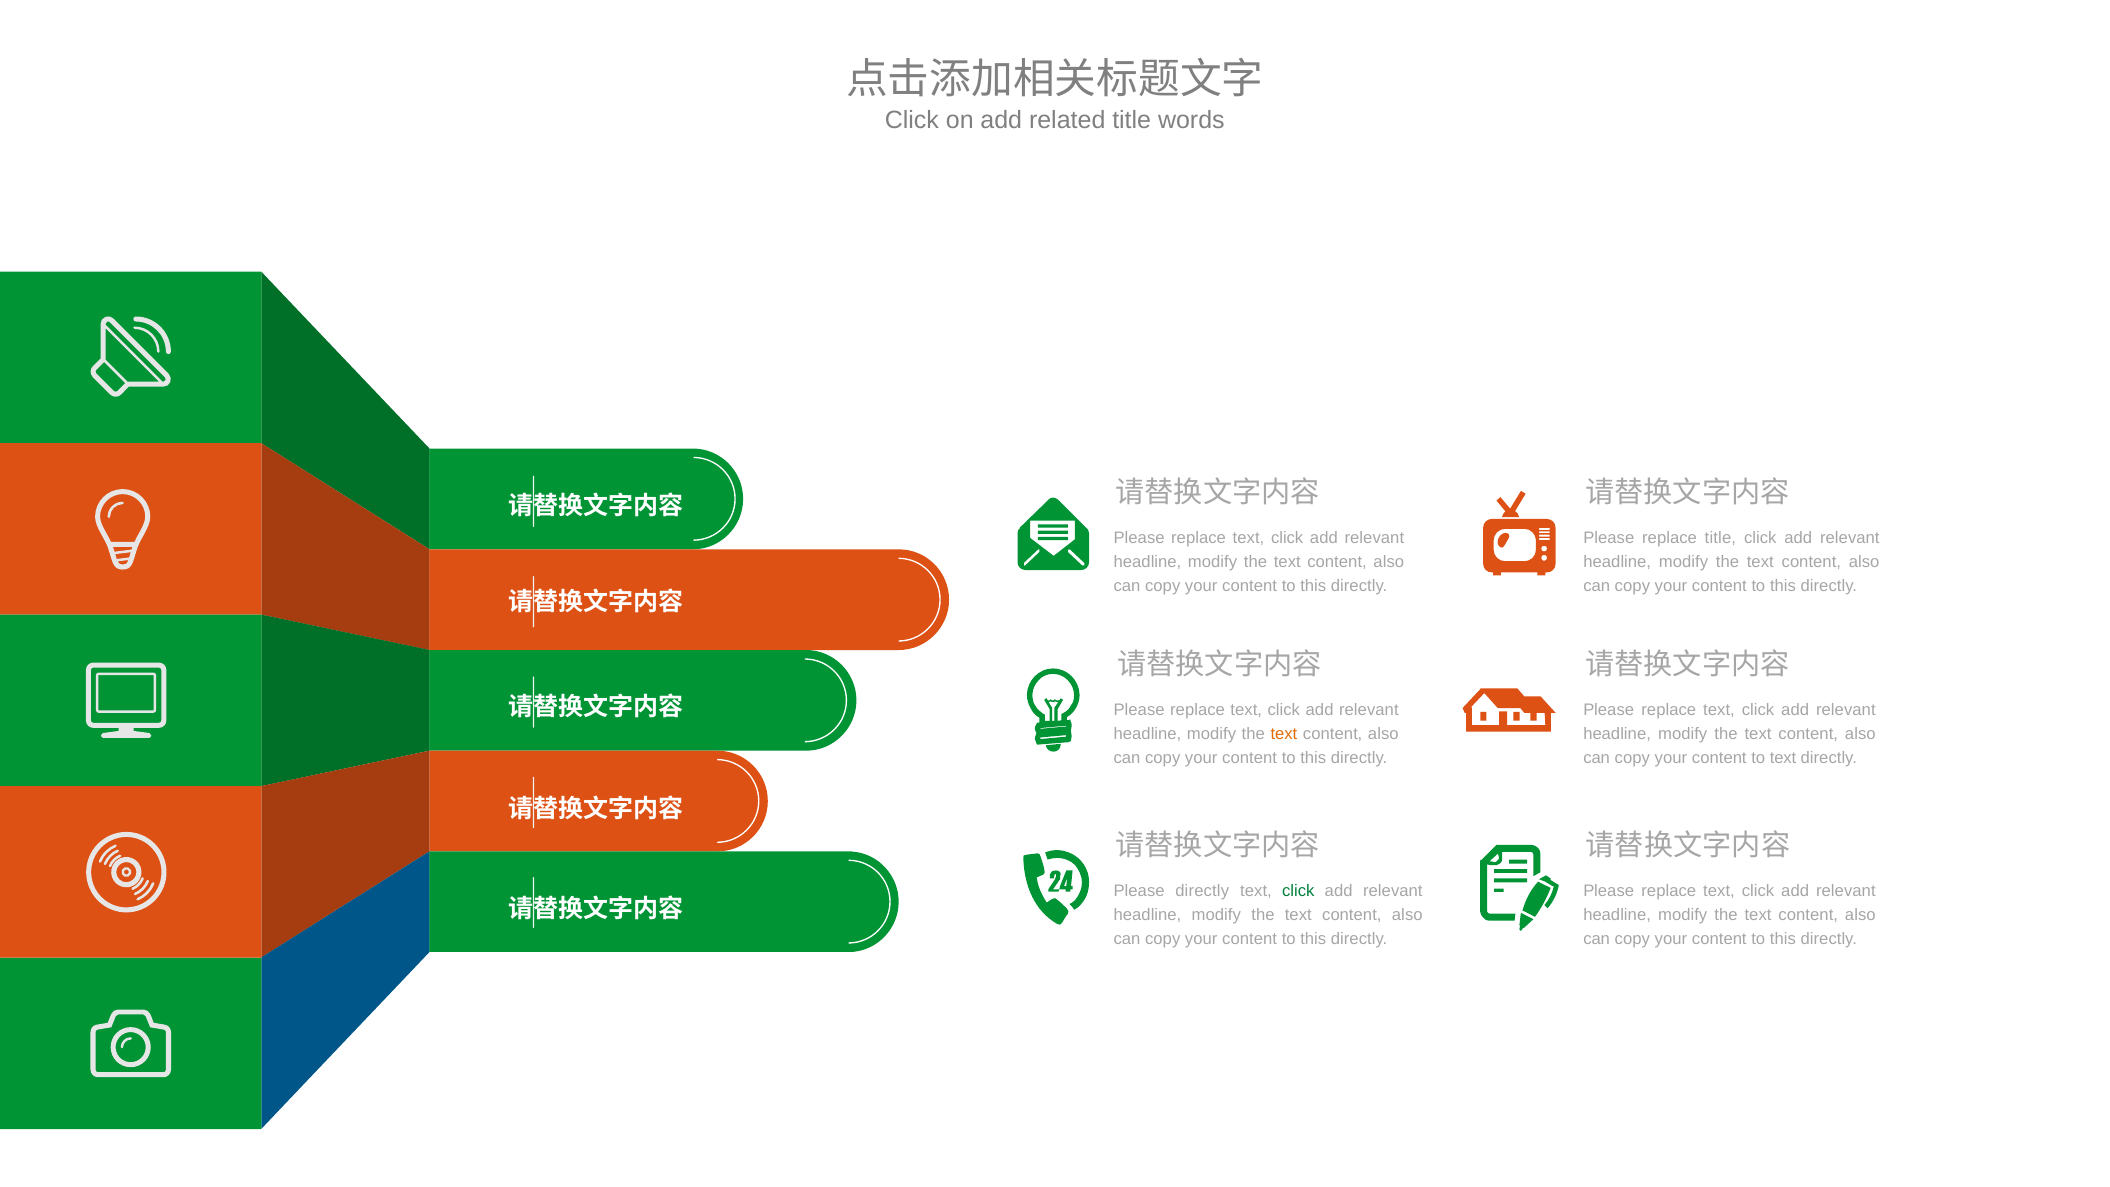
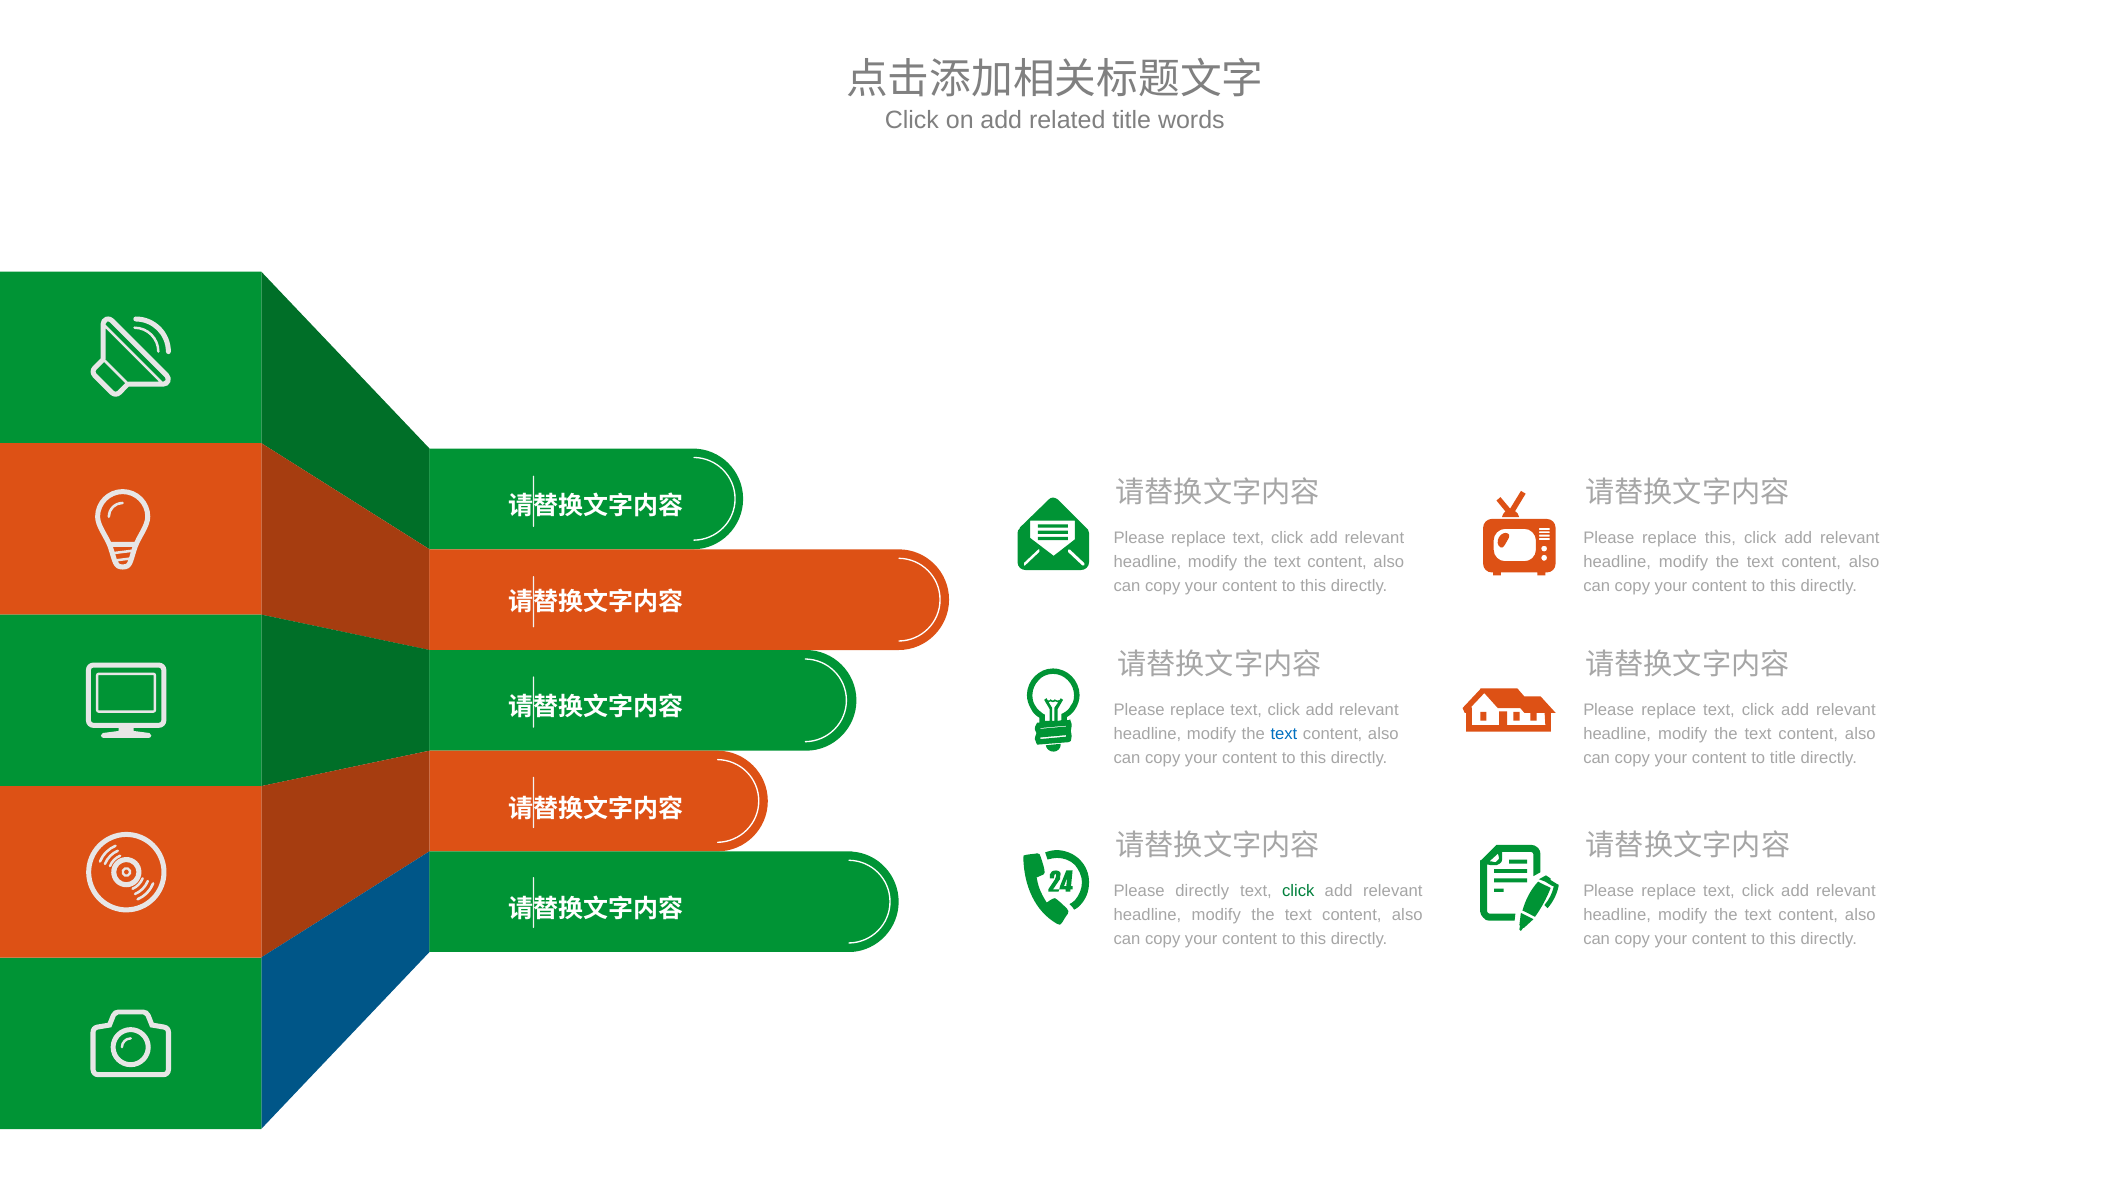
replace title: title -> this (1720, 538)
text colour: orange -> blue (1284, 734)
to text: text -> title (1783, 758)
